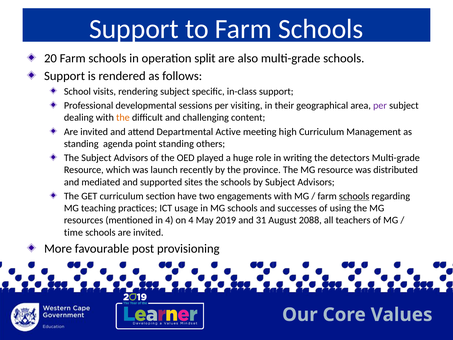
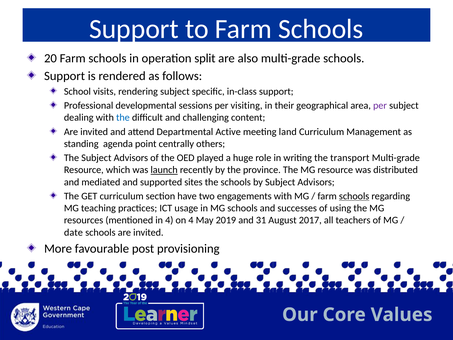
the colour: orange -> blue (123, 118)
high: high -> land (288, 132)
point standing: standing -> centrally (176, 144)
detectors: detectors -> transport (350, 158)
launch underline: none -> present (164, 170)
2088: 2088 -> 2017 (310, 220)
time: time -> date (73, 232)
